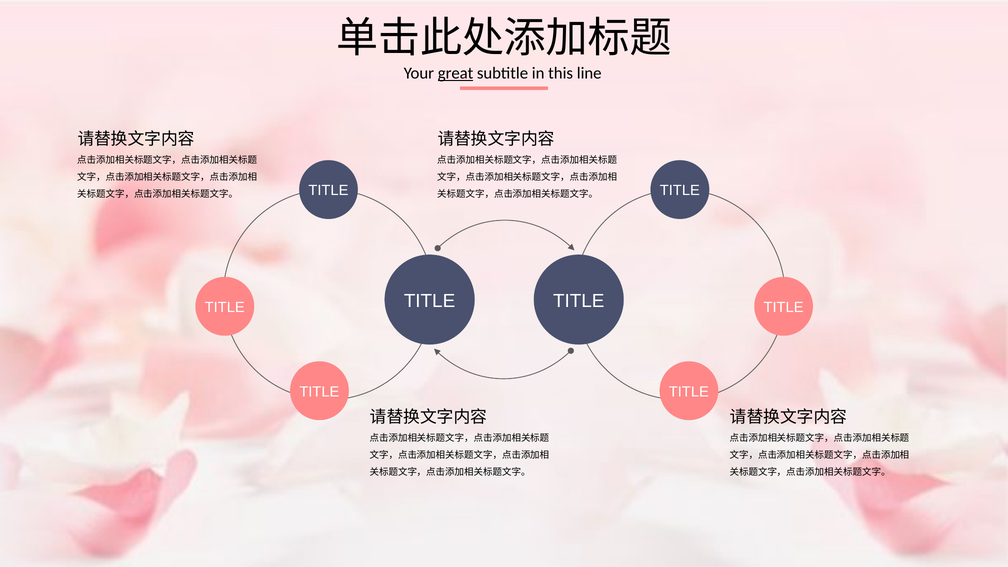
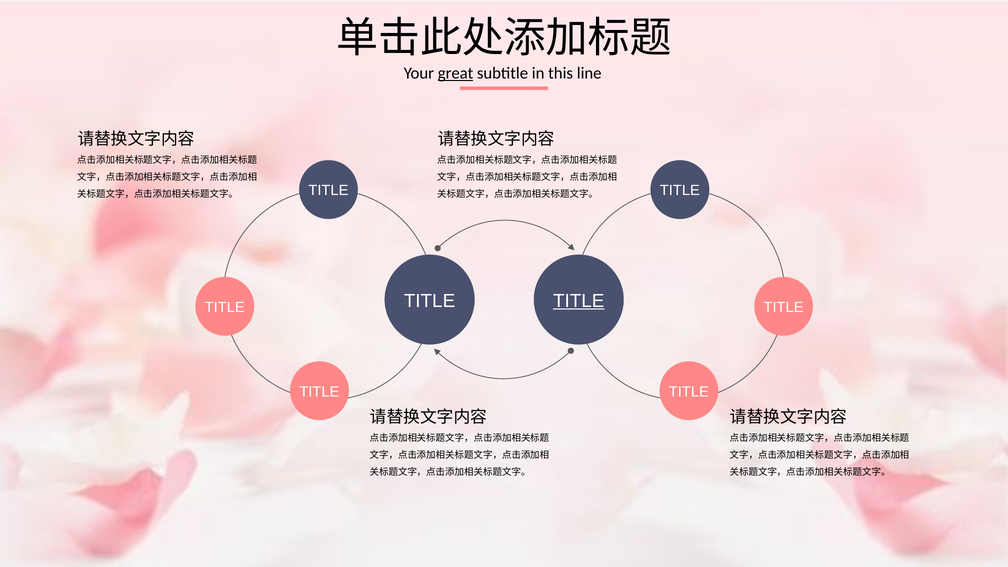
TITLE underline: none -> present (579, 301)
